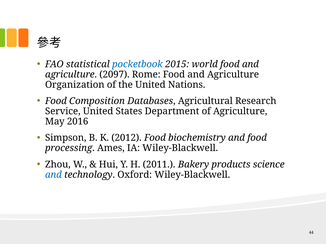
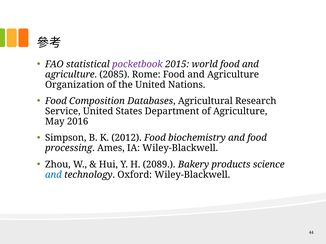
pocketbook colour: blue -> purple (137, 64)
2097: 2097 -> 2085 (114, 75)
2011: 2011 -> 2089 (159, 165)
